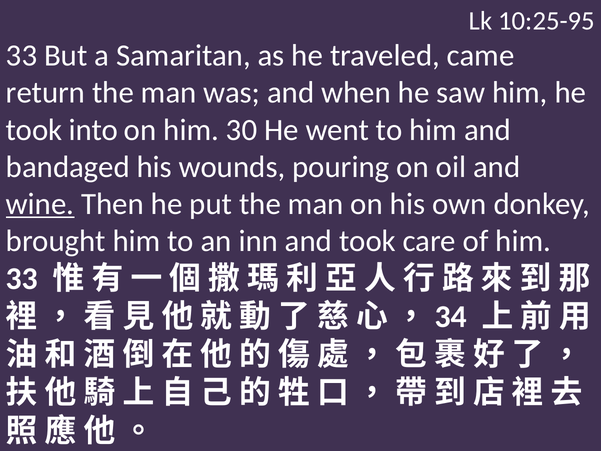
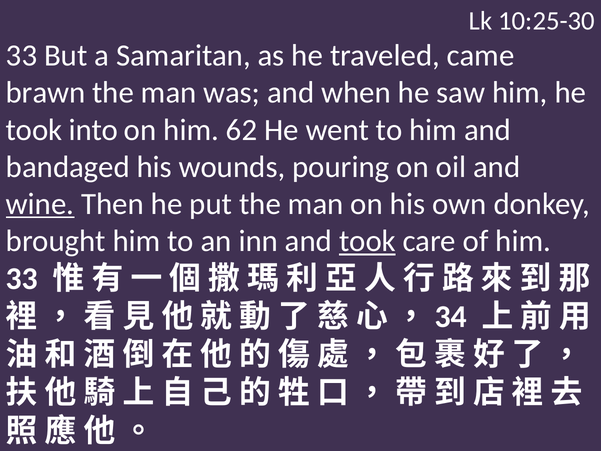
10:25-95: 10:25-95 -> 10:25-30 (547, 21)
return: return -> brawn (46, 93)
30: 30 -> 62 (242, 130)
took underline: none -> present (367, 241)
